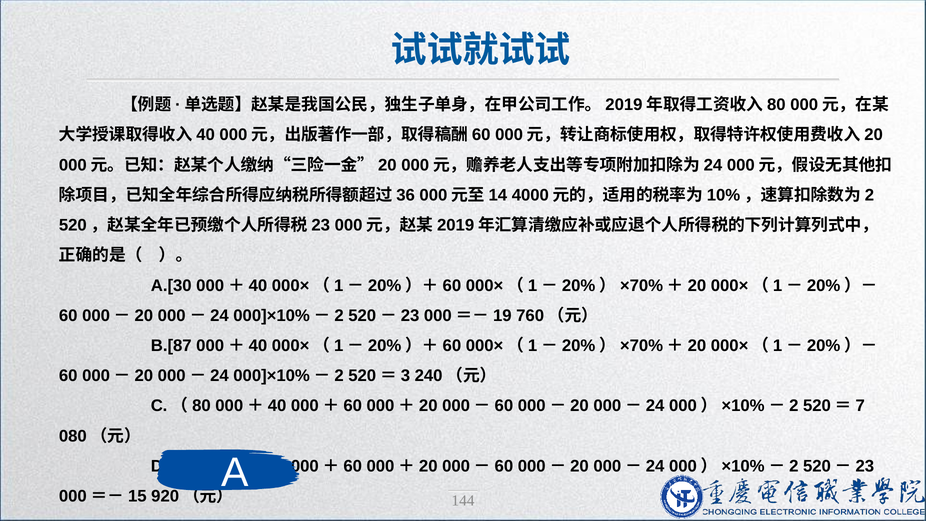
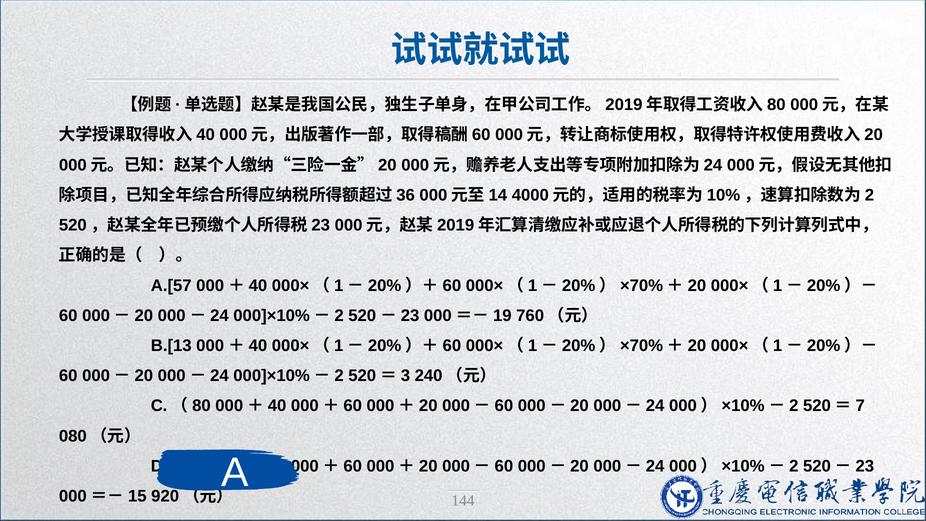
A.[30: A.[30 -> A.[57 (171, 285)
B.[87: B.[87 -> B.[13 (171, 346)
